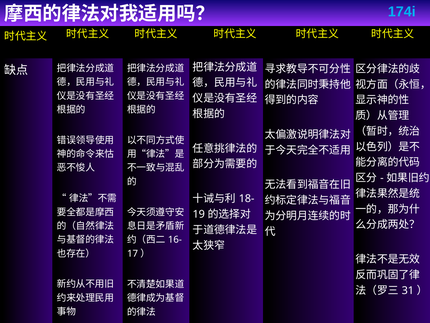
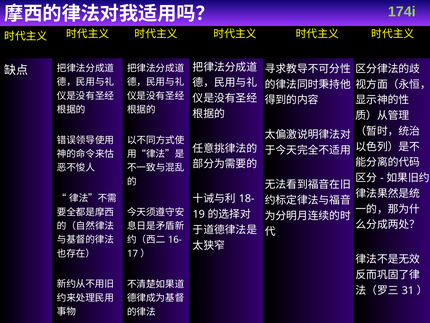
174i colour: light blue -> light green (402, 12)
